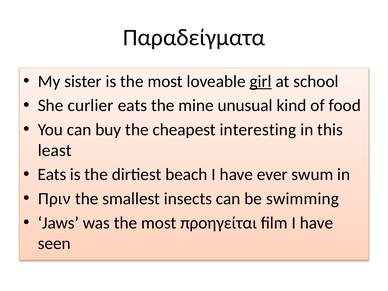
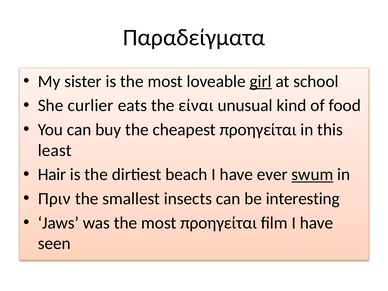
mine: mine -> είναι (196, 106)
cheapest interesting: interesting -> προηγείται (258, 130)
Eats: Eats -> Hair (52, 175)
swum underline: none -> present (312, 175)
swimming: swimming -> interesting (303, 199)
